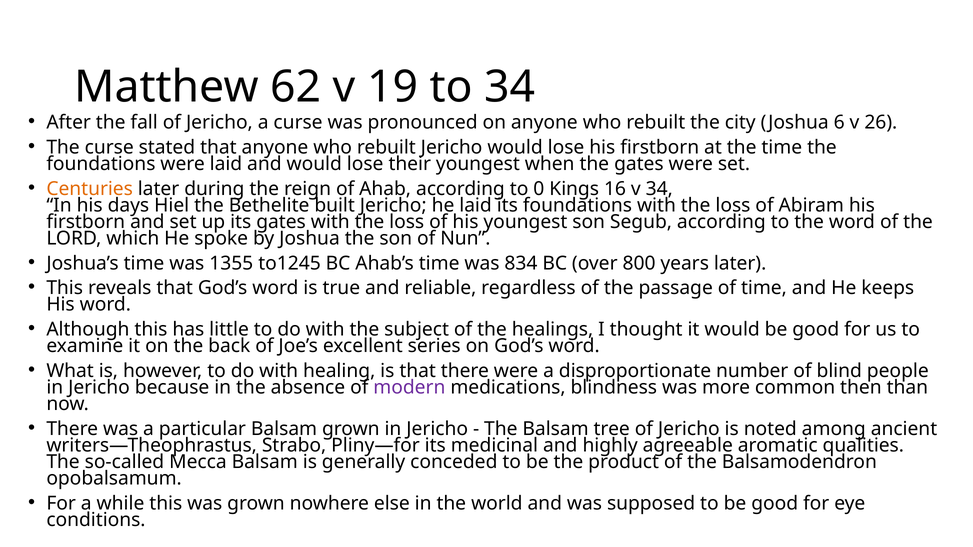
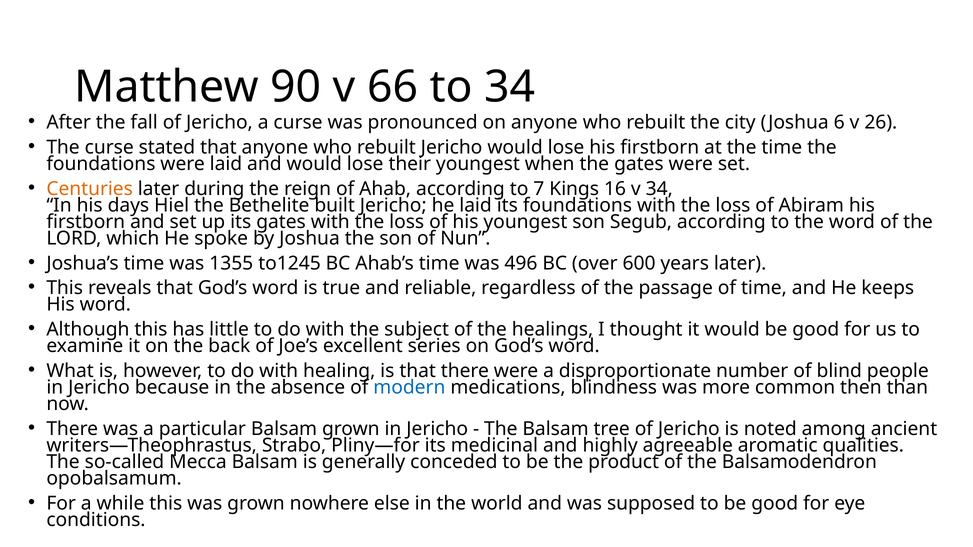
62: 62 -> 90 (296, 87)
19: 19 -> 66 (393, 87)
0: 0 -> 7 (539, 189)
834: 834 -> 496 (521, 263)
800: 800 -> 600 (639, 263)
modern colour: purple -> blue (409, 388)
